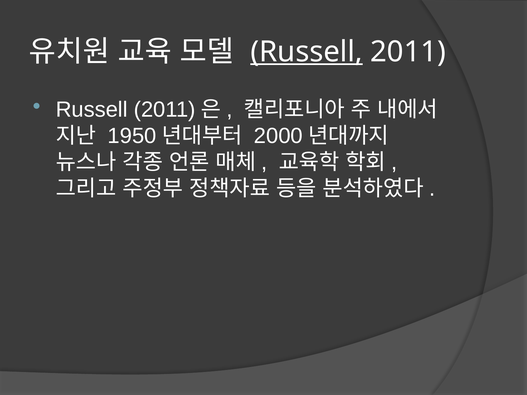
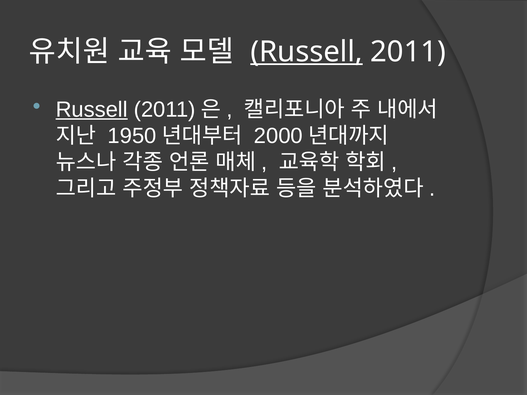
Russell underline: none -> present (92, 110)
